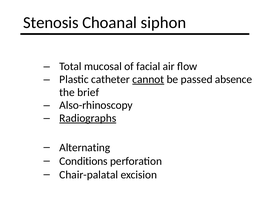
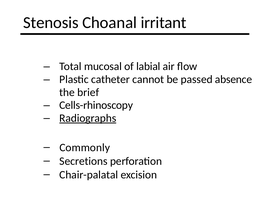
siphon: siphon -> irritant (164, 23)
facial: facial -> labial (148, 66)
cannot underline: present -> none (148, 79)
Also-rhinoscopy: Also-rhinoscopy -> Cells-rhinoscopy (96, 105)
Alternating: Alternating -> Commonly (85, 147)
Conditions: Conditions -> Secretions (83, 161)
